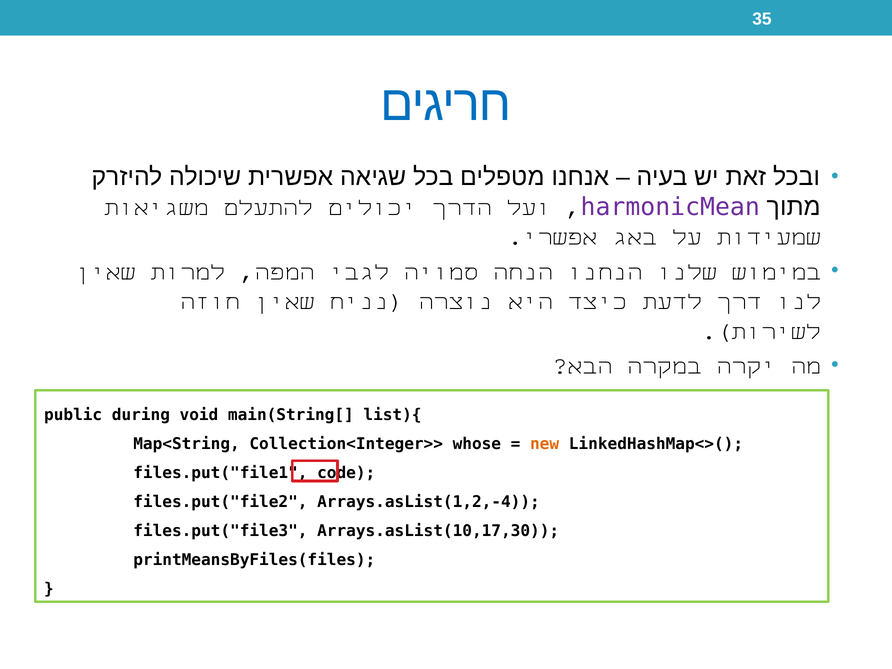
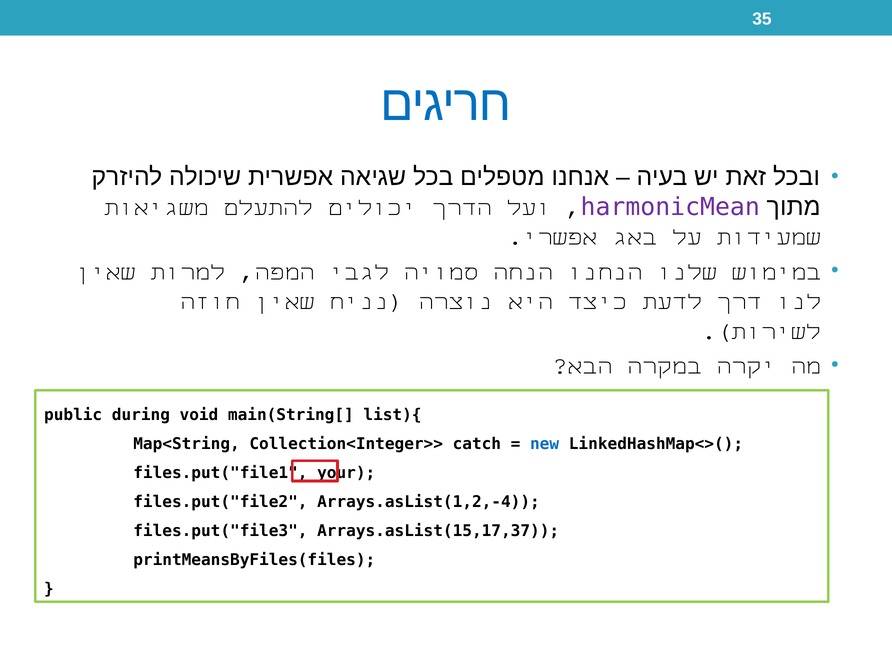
whose: whose -> catch (477, 444)
new colour: orange -> blue (545, 444)
code: code -> your (346, 473)
Arrays.asList(10,17,30: Arrays.asList(10,17,30 -> Arrays.asList(15,17,37 (438, 531)
